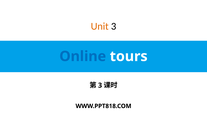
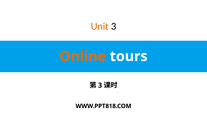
Online colour: blue -> orange (83, 56)
